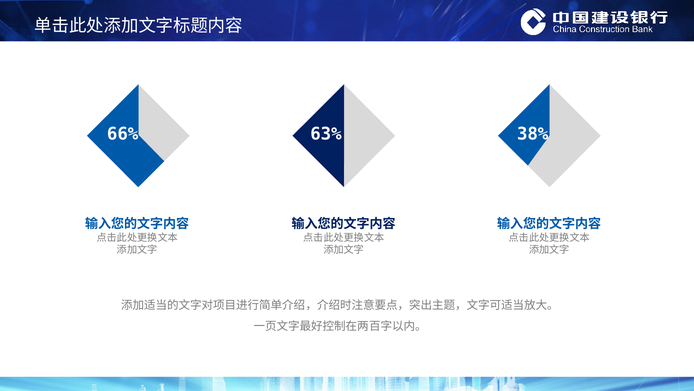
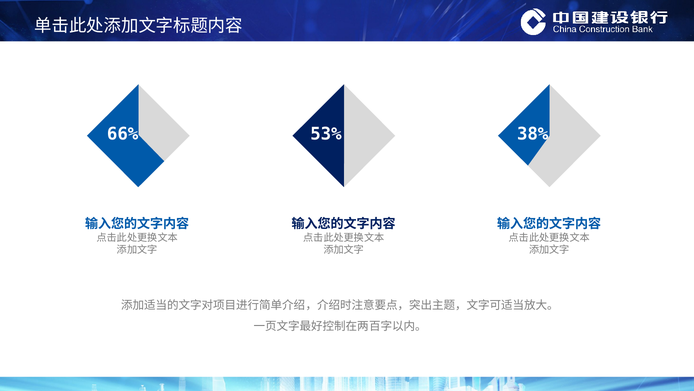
63%: 63% -> 53% (326, 134)
